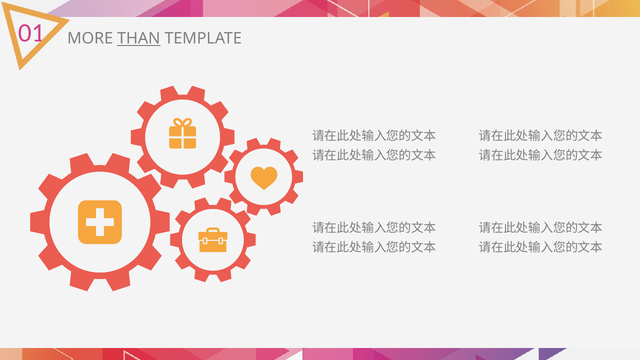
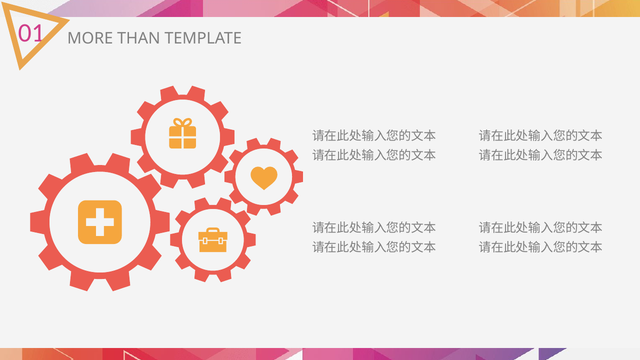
THAN underline: present -> none (139, 39)
